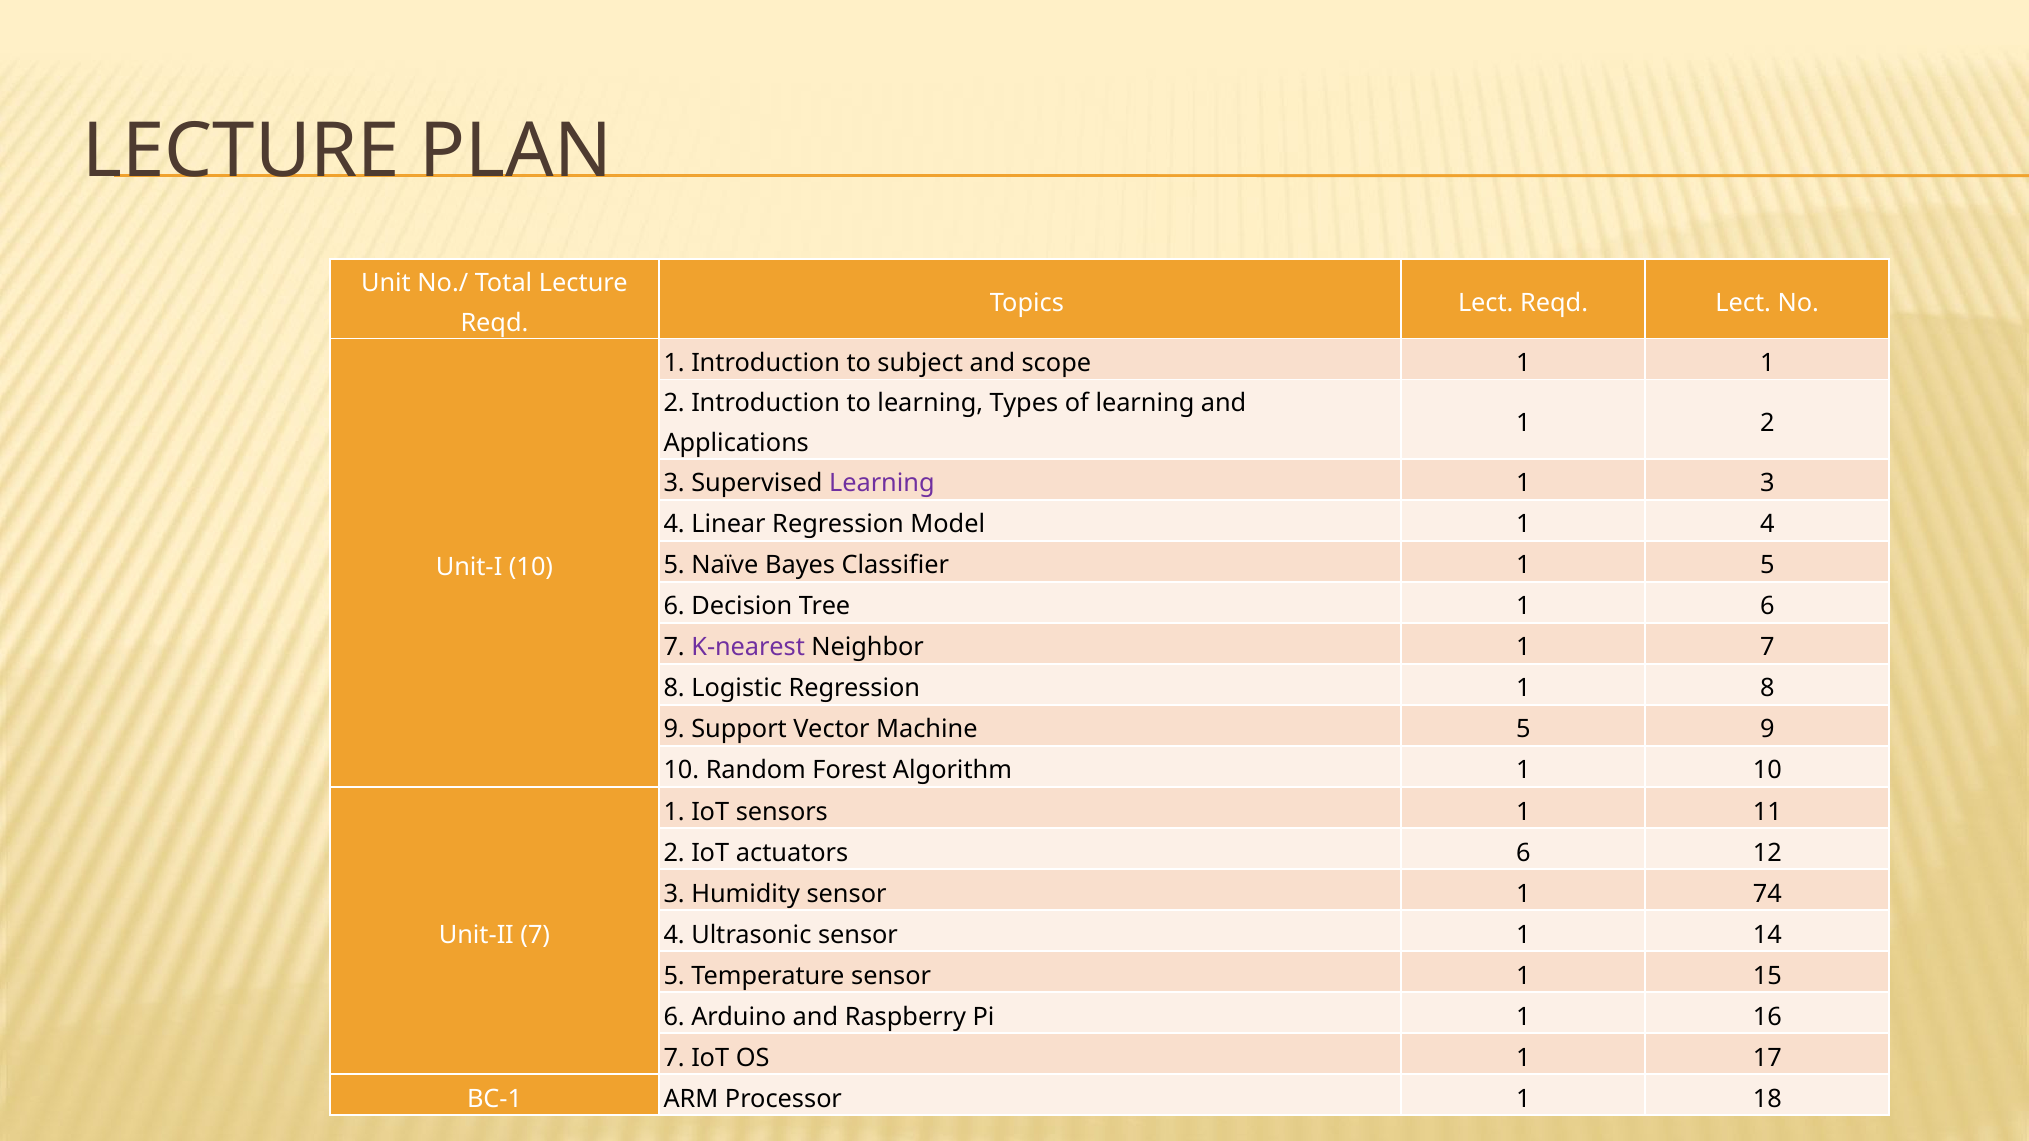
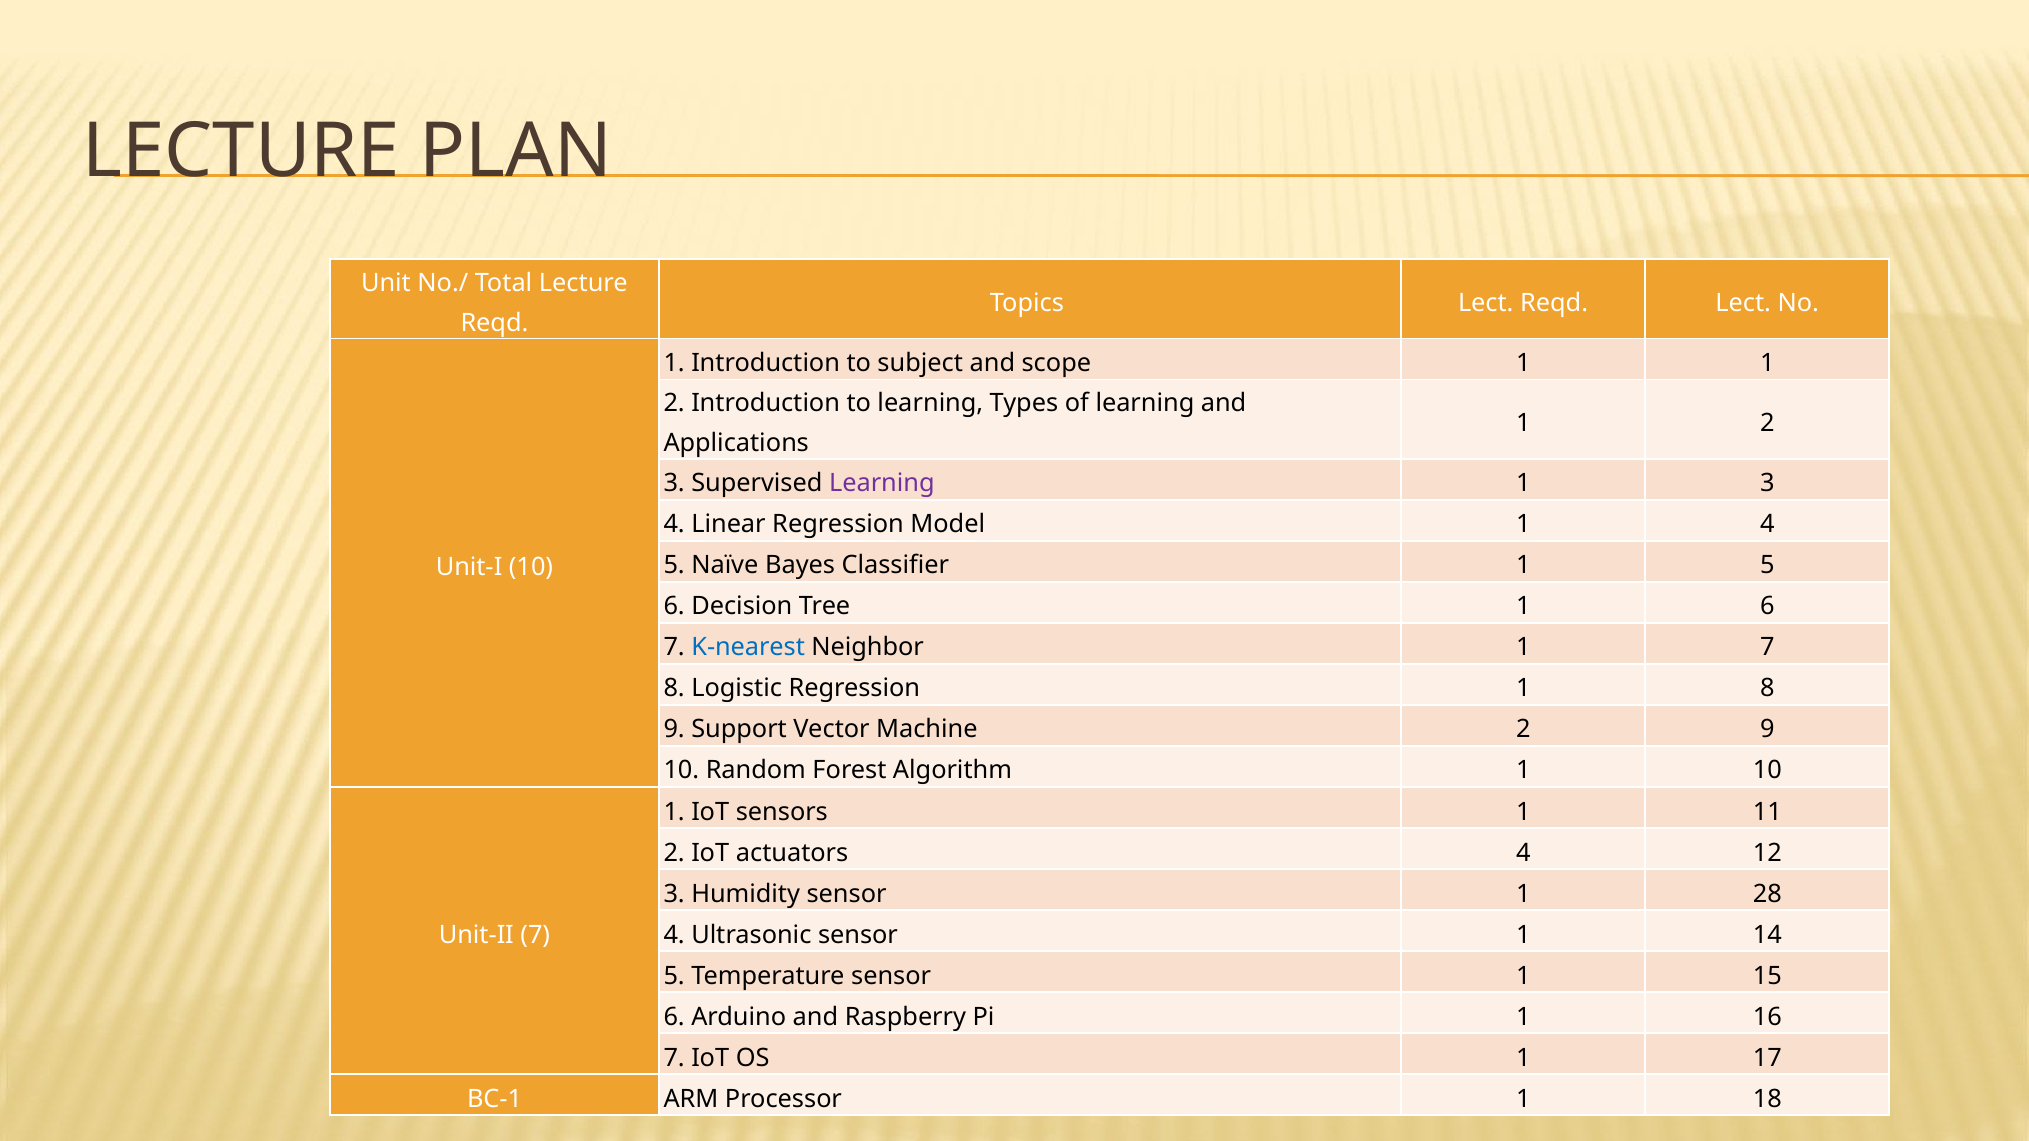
K-nearest colour: purple -> blue (748, 648)
Machine 5: 5 -> 2 (1523, 730)
actuators 6: 6 -> 4 (1523, 853)
74: 74 -> 28 (1767, 894)
